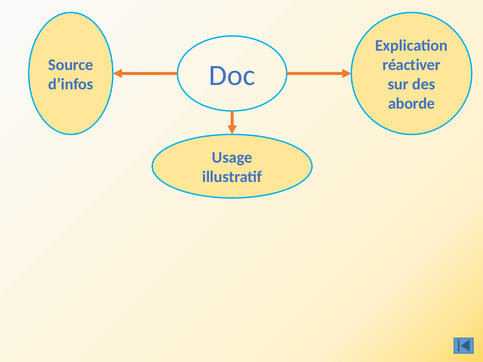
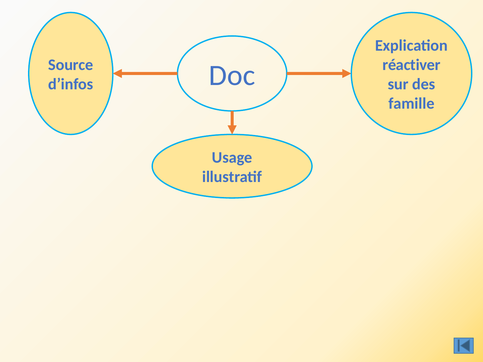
aborde: aborde -> famille (411, 104)
